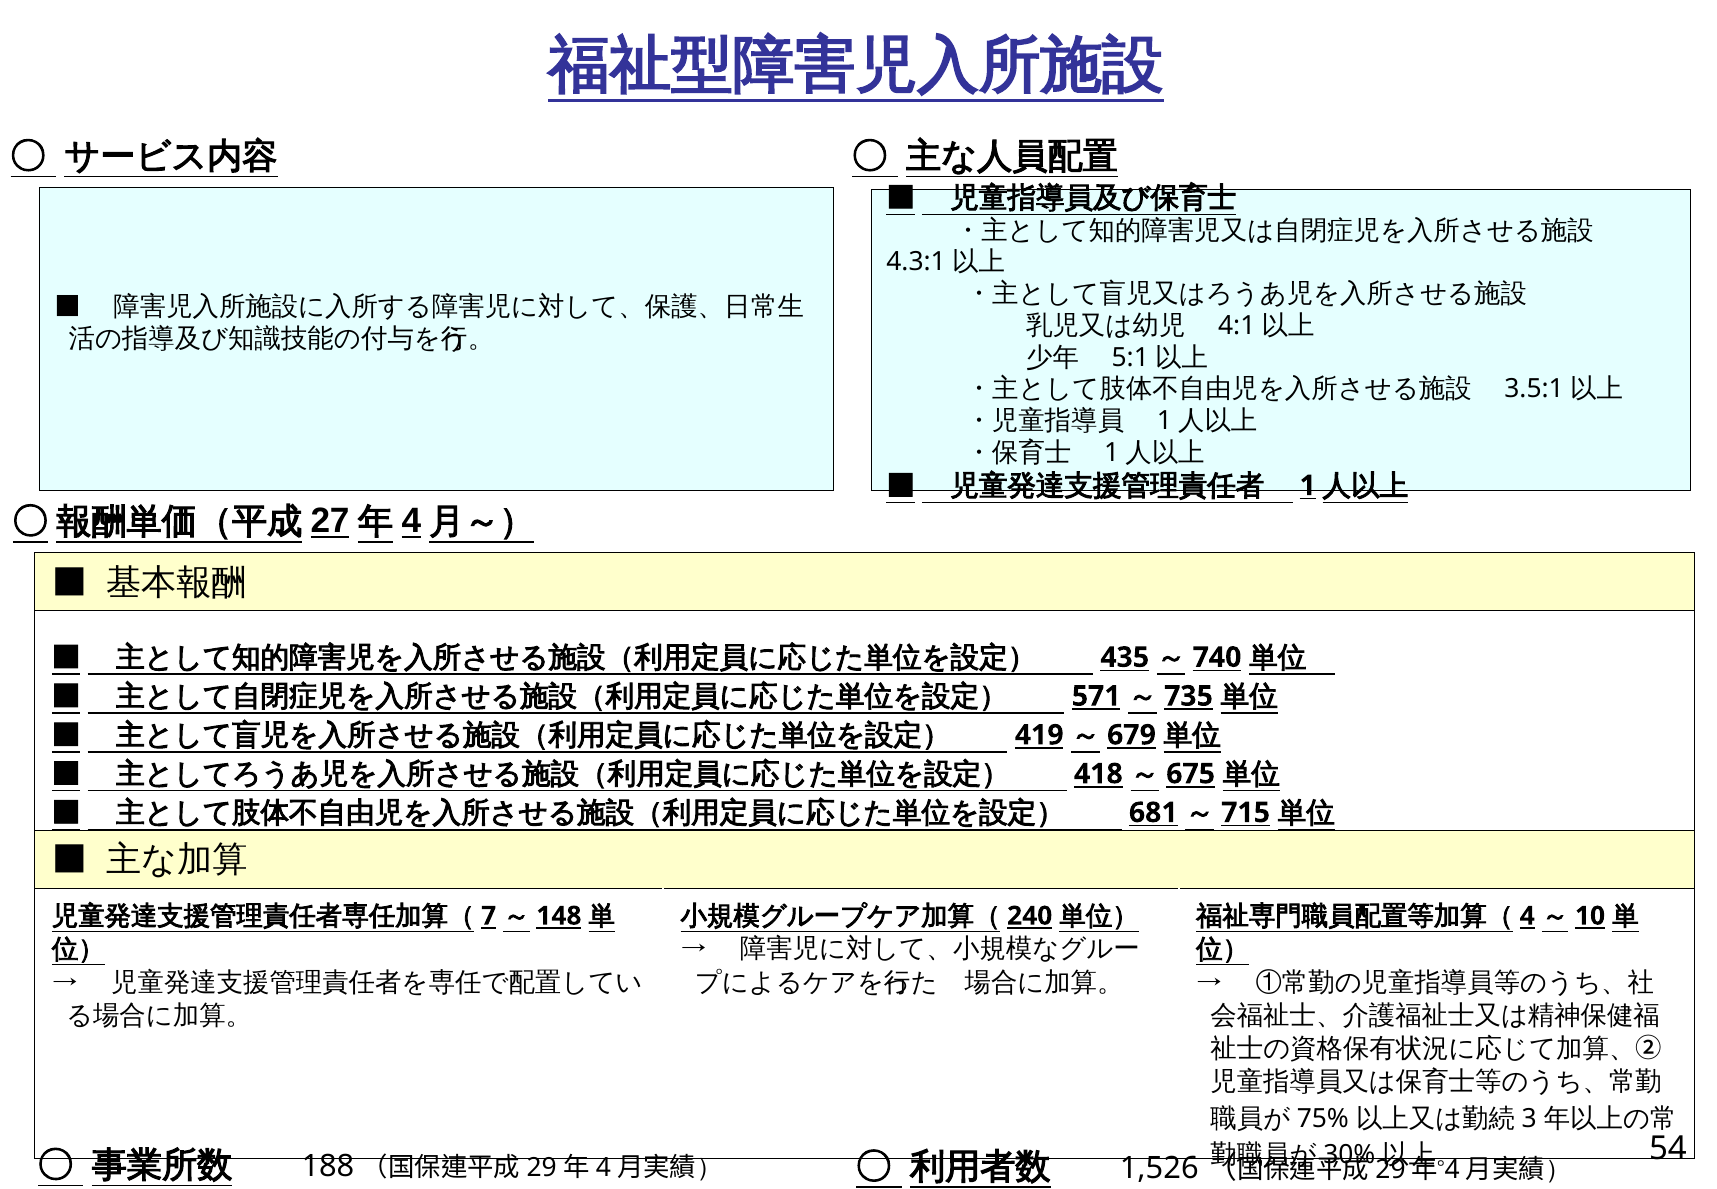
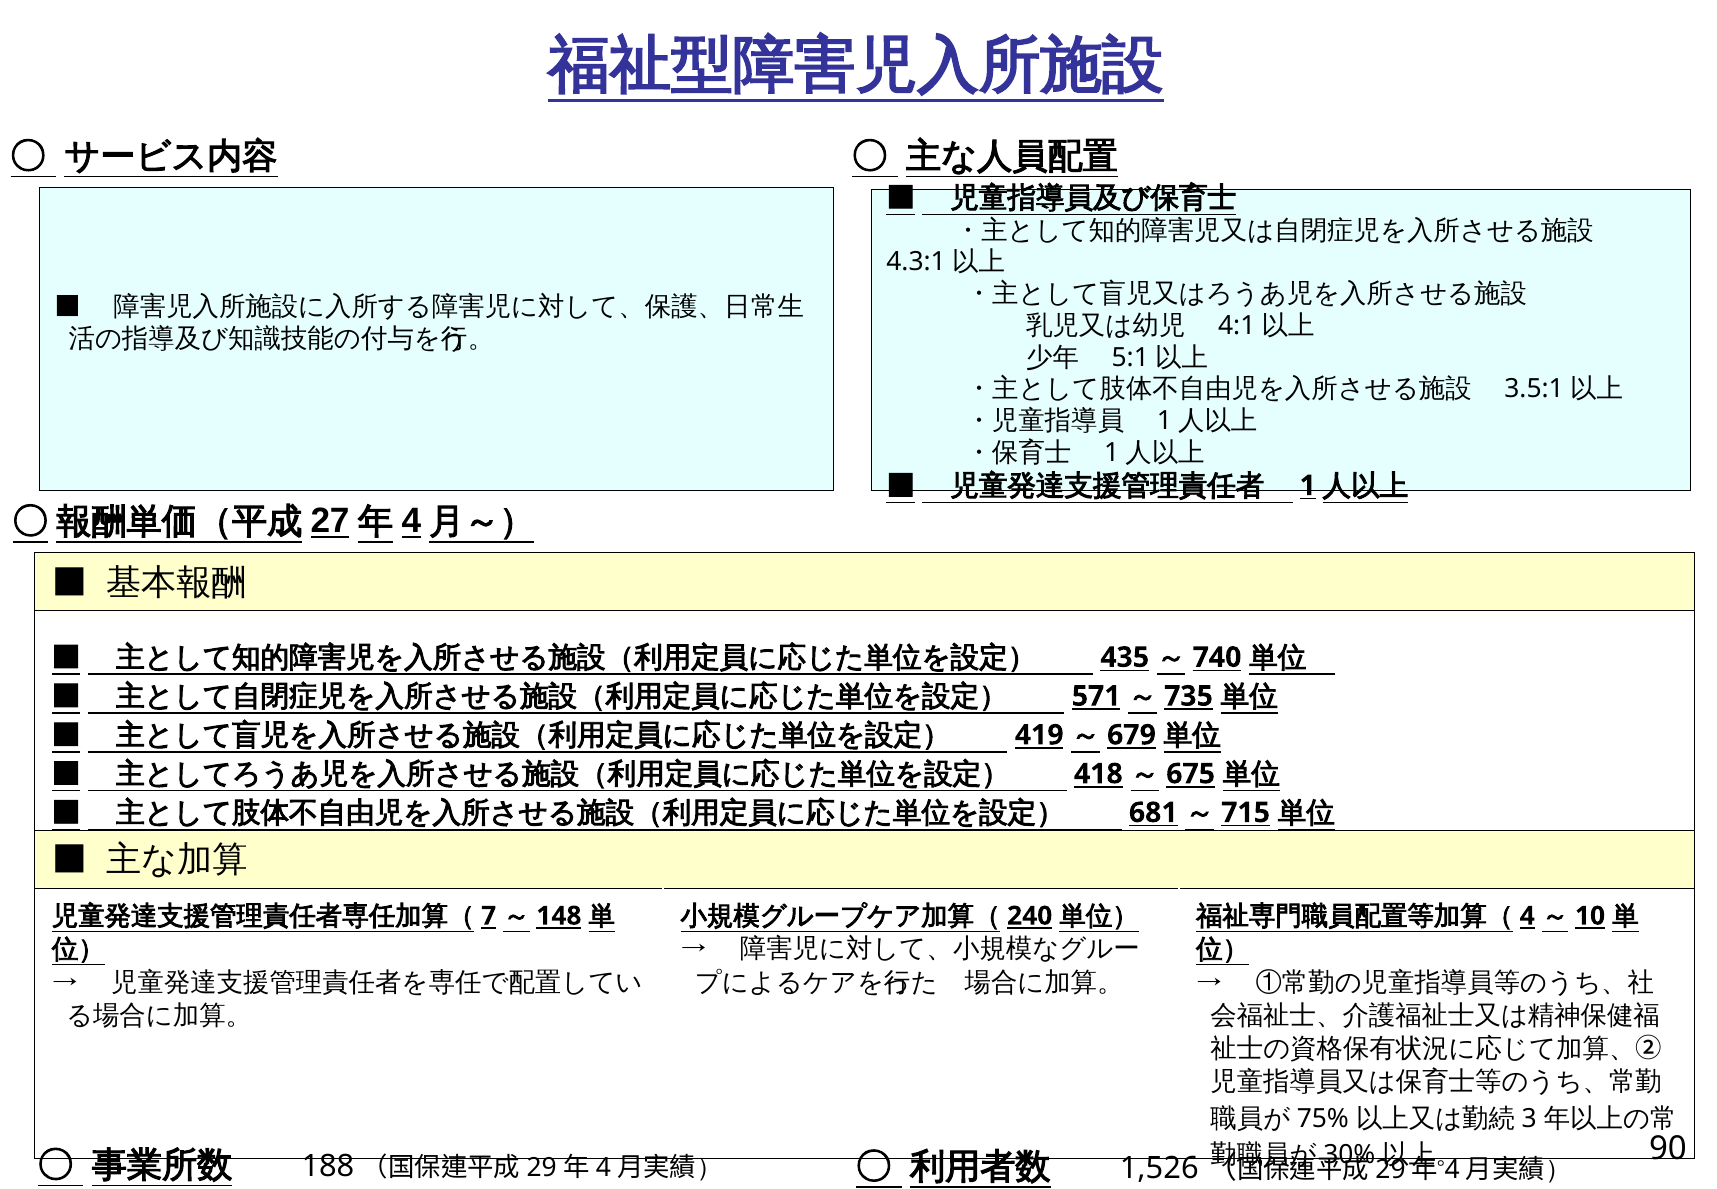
54: 54 -> 90 (1668, 1149)
